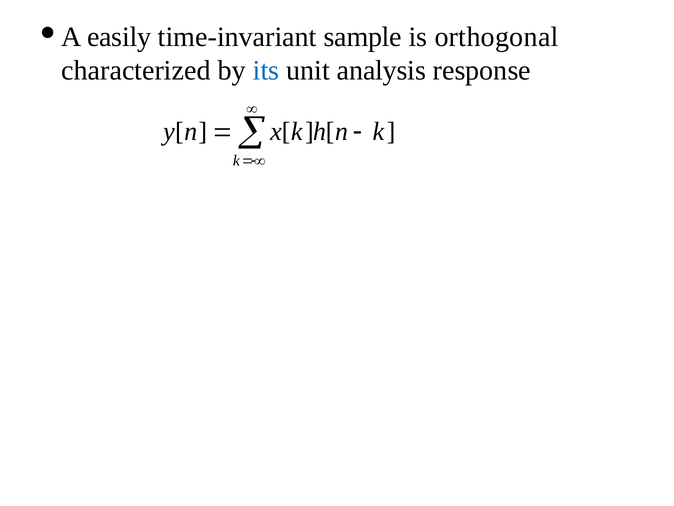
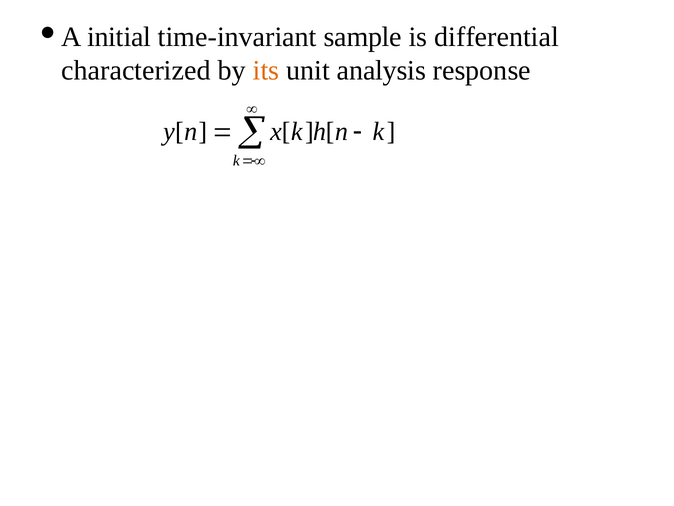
easily: easily -> initial (119, 37)
orthogonal: orthogonal -> differential (497, 37)
its colour: blue -> orange (266, 71)
